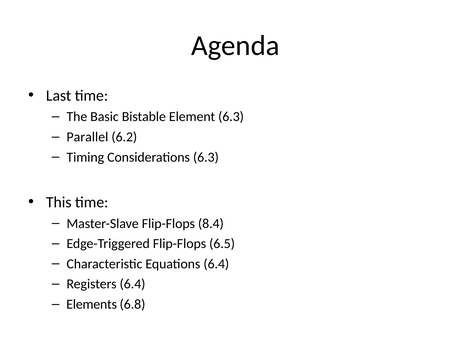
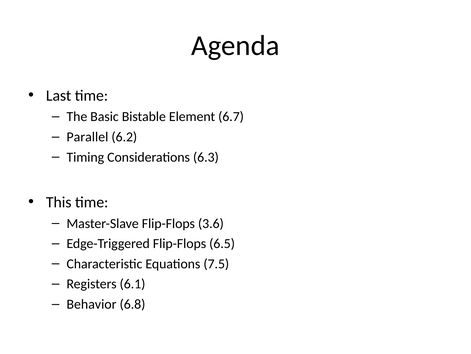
Element 6.3: 6.3 -> 6.7 (231, 116)
8.4: 8.4 -> 3.6 (211, 223)
Equations 6.4: 6.4 -> 7.5 (216, 263)
Registers 6.4: 6.4 -> 6.1 (133, 283)
Elements: Elements -> Behavior (92, 304)
